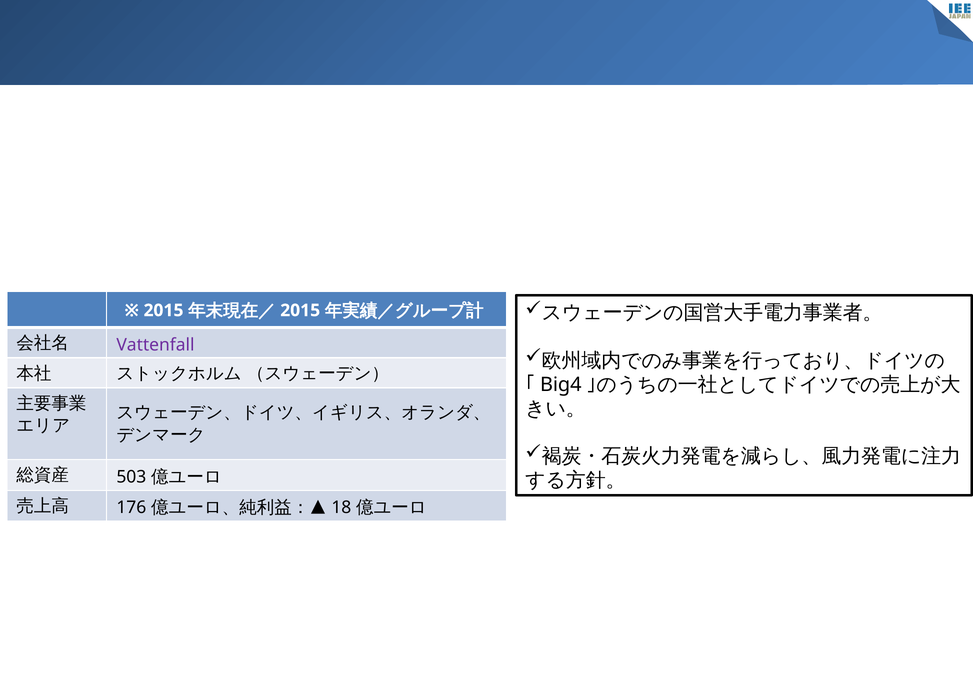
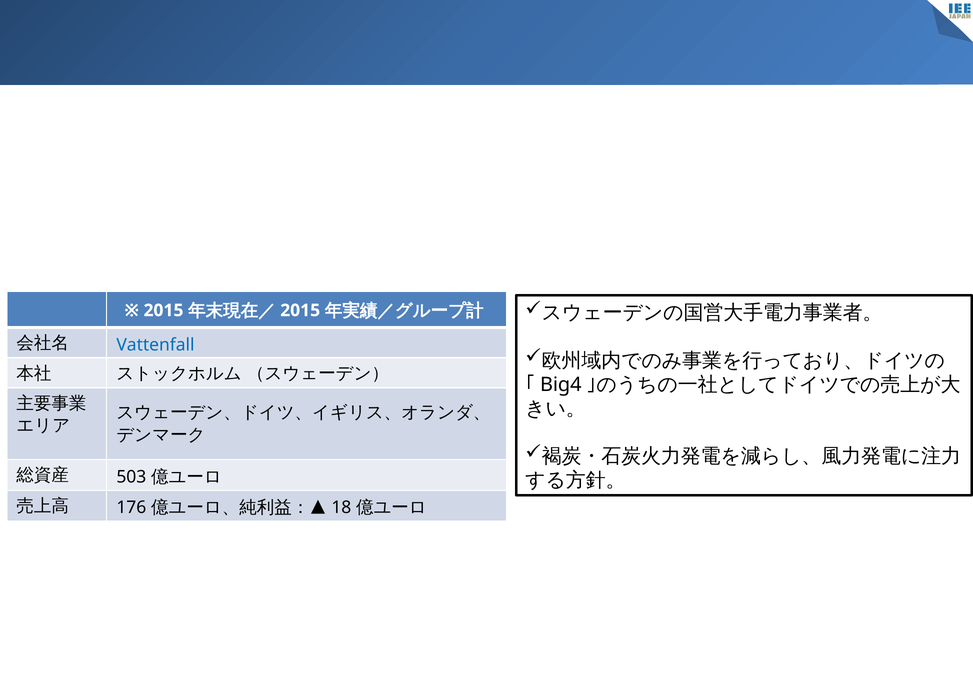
Vattenfall colour: purple -> blue (155, 345)
